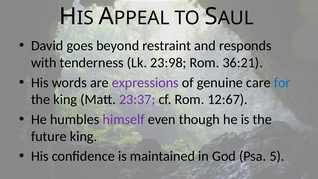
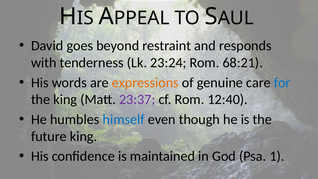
23:98: 23:98 -> 23:24 (168, 63)
36:21: 36:21 -> 68:21 (243, 63)
expressions colour: purple -> orange (145, 83)
12:67: 12:67 -> 12:40 (228, 100)
himself colour: purple -> blue (124, 119)
5: 5 -> 1 (277, 156)
